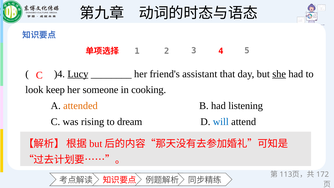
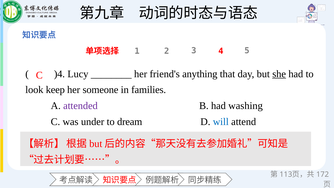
Lucy underline: present -> none (78, 74)
assistant: assistant -> anything (200, 74)
cooking: cooking -> families (149, 90)
attended colour: orange -> purple (80, 106)
listening: listening -> washing (246, 106)
rising: rising -> under (93, 122)
